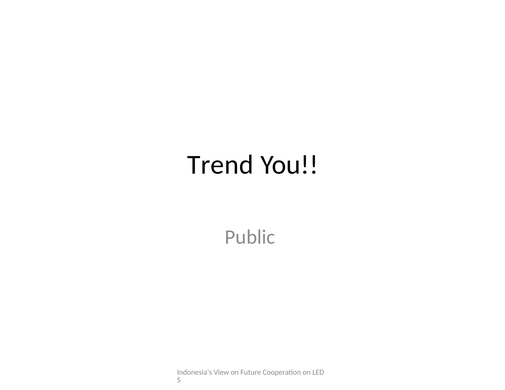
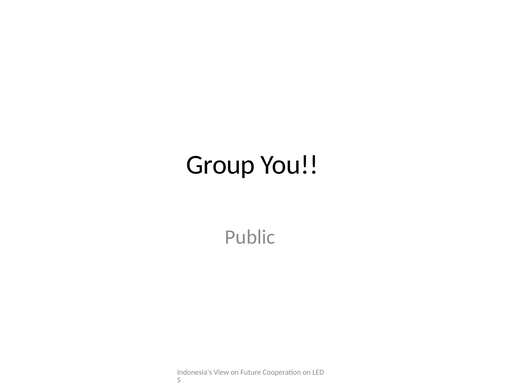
Trend: Trend -> Group (221, 165)
